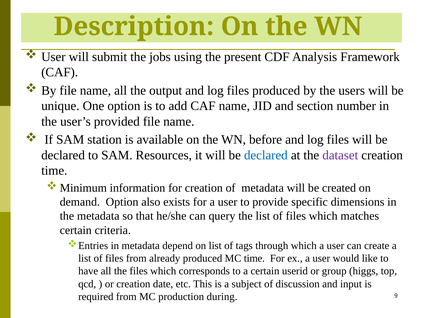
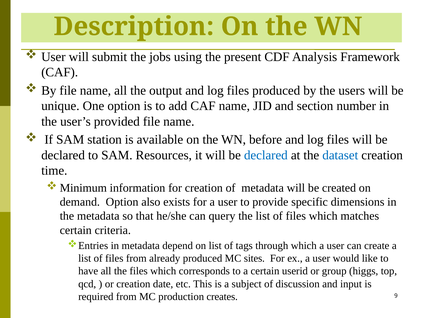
dataset colour: purple -> blue (340, 155)
MC time: time -> sites (254, 258)
during: during -> creates (222, 296)
